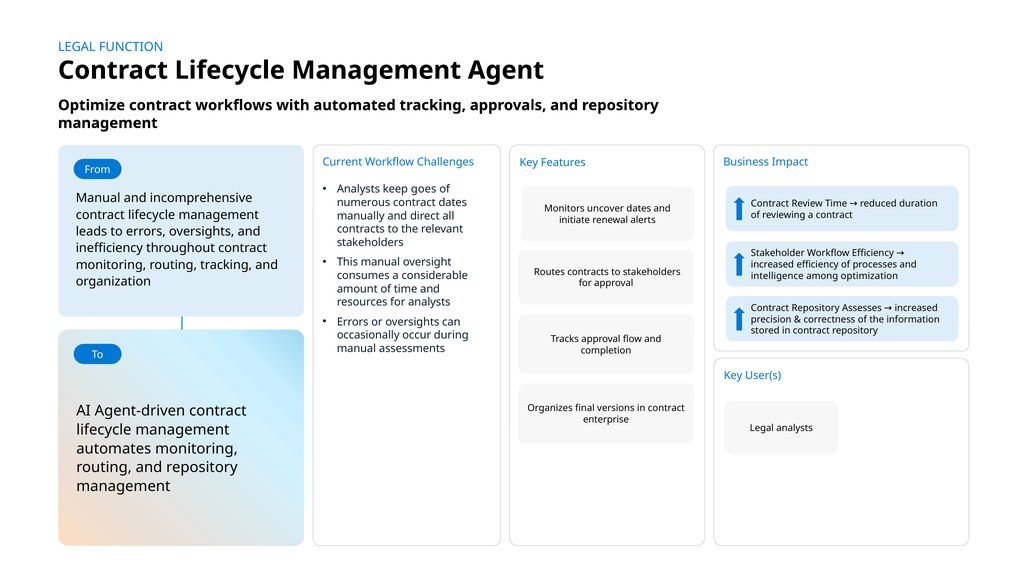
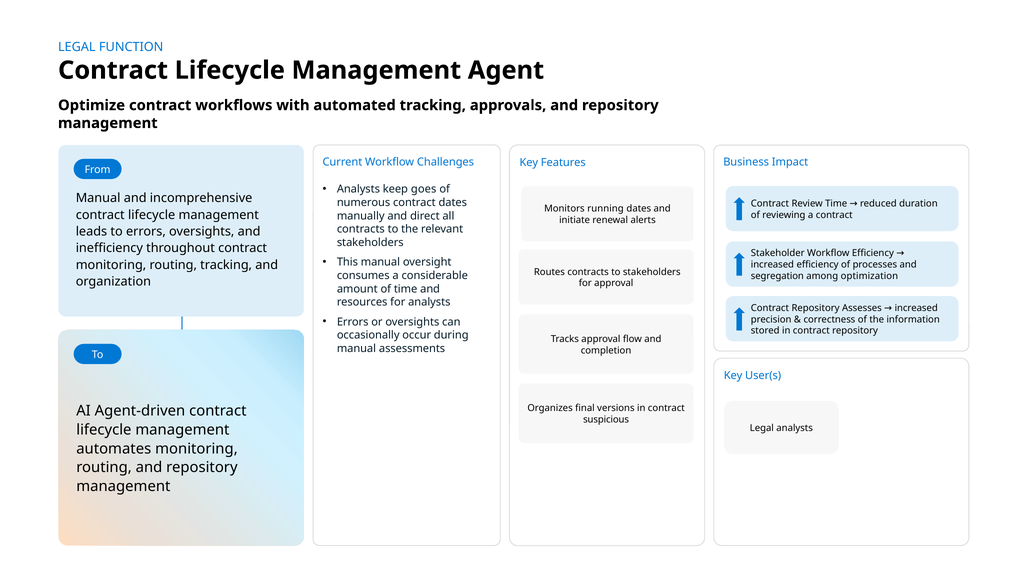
uncover: uncover -> running (606, 209)
intelligence: intelligence -> segregation (777, 276)
enterprise: enterprise -> suspicious (606, 420)
